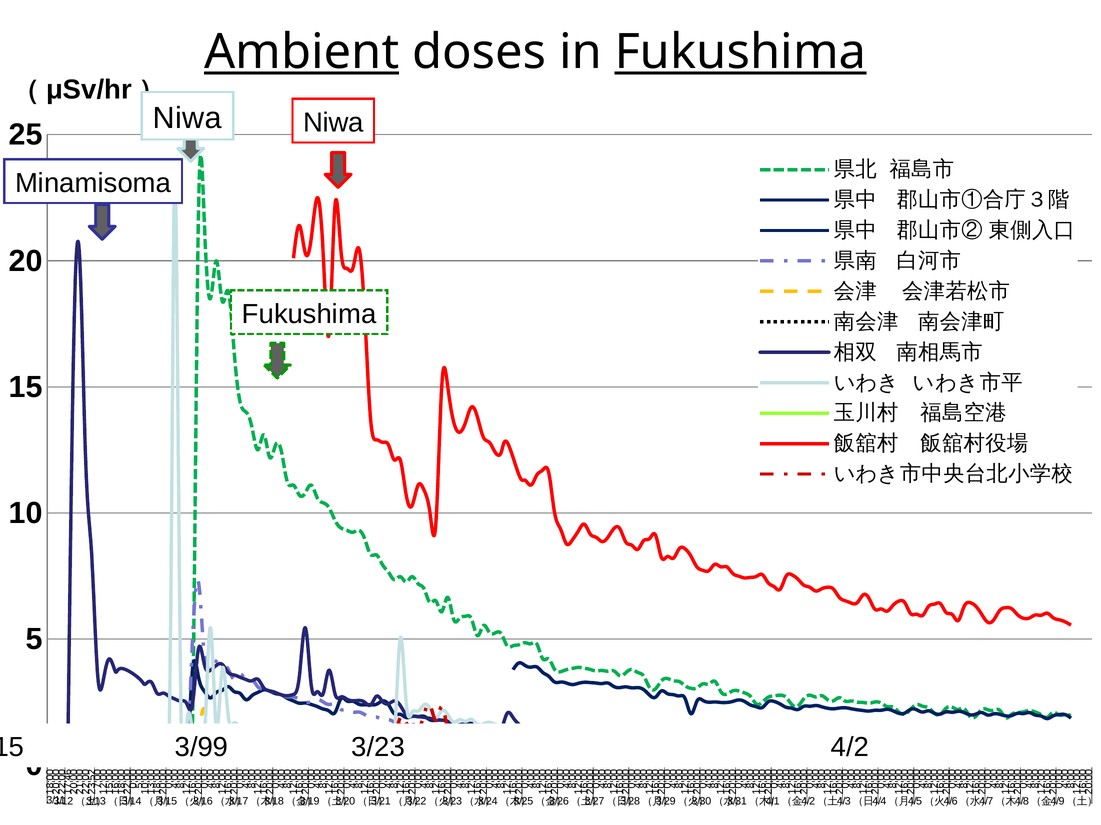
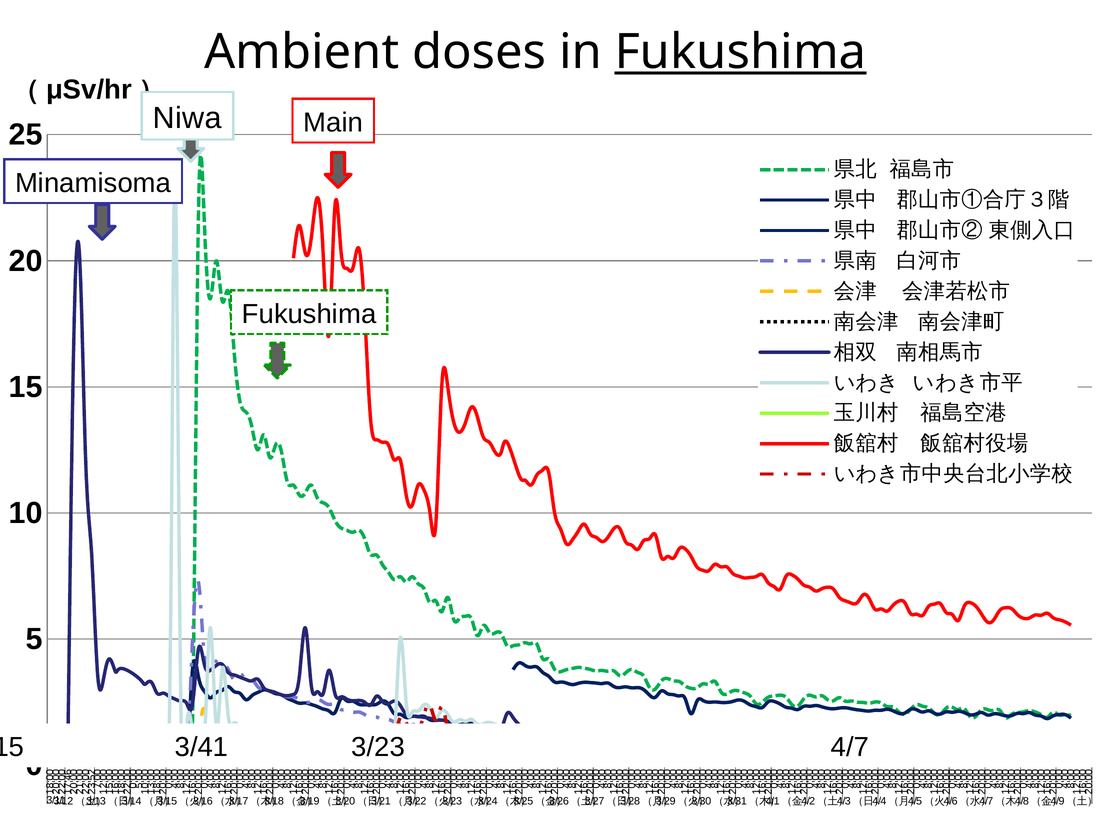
Ambient underline: present -> none (302, 52)
Niwa: Niwa -> Main (333, 123)
3/99: 3/99 -> 3/41 (202, 748)
4/2: 4/2 -> 4/7 (850, 748)
